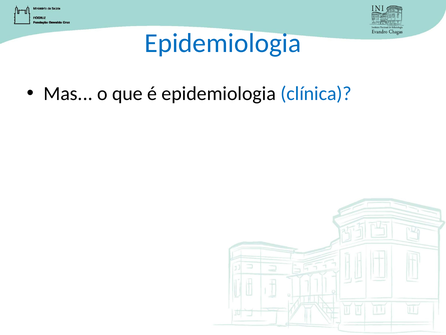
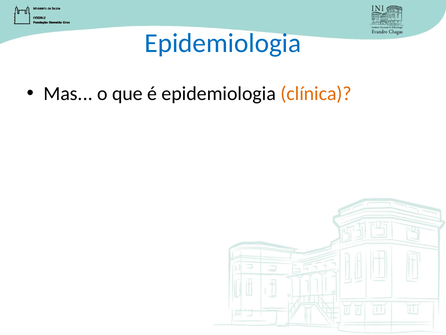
clínica colour: blue -> orange (316, 94)
